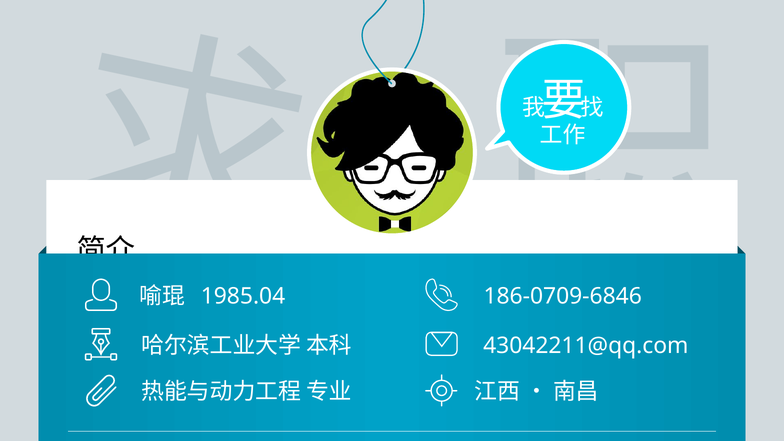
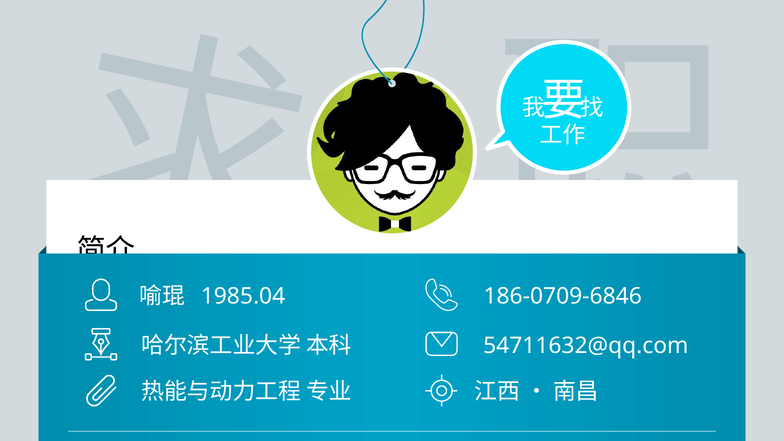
43042211@qq.com: 43042211@qq.com -> 54711632@qq.com (586, 346)
